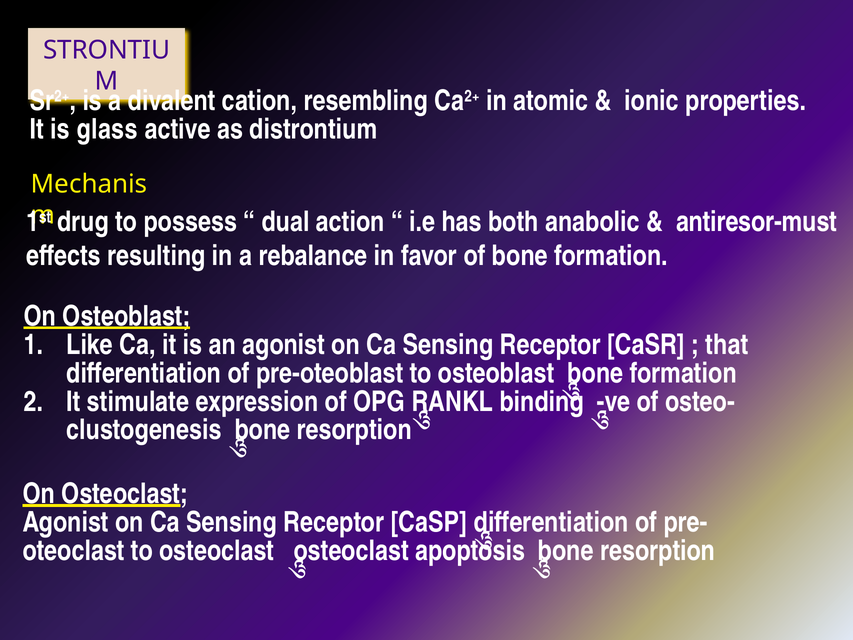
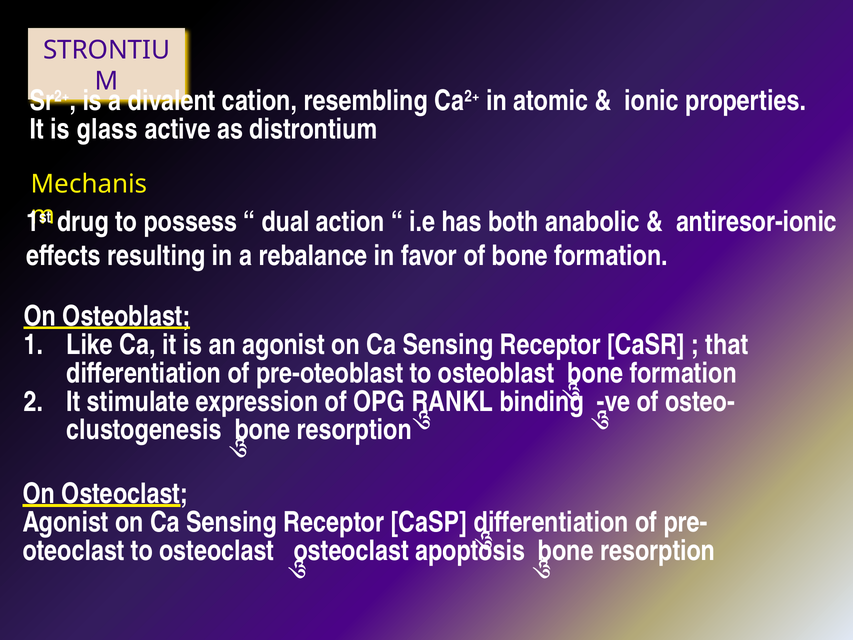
antiresor-must: antiresor-must -> antiresor-ionic (756, 222)
